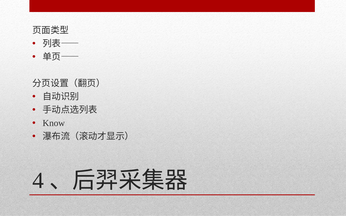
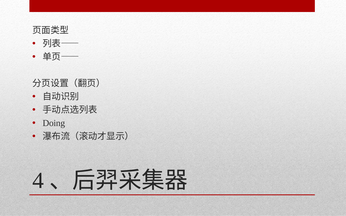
Know: Know -> Doing (54, 123)
